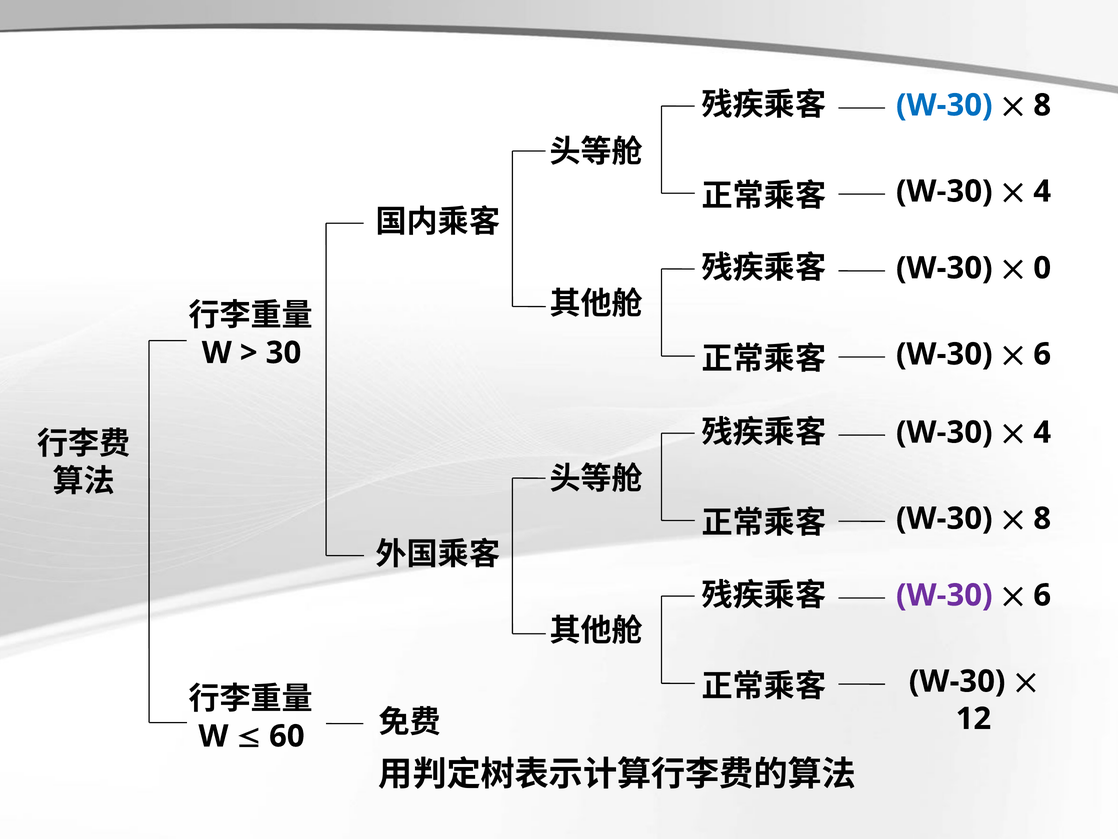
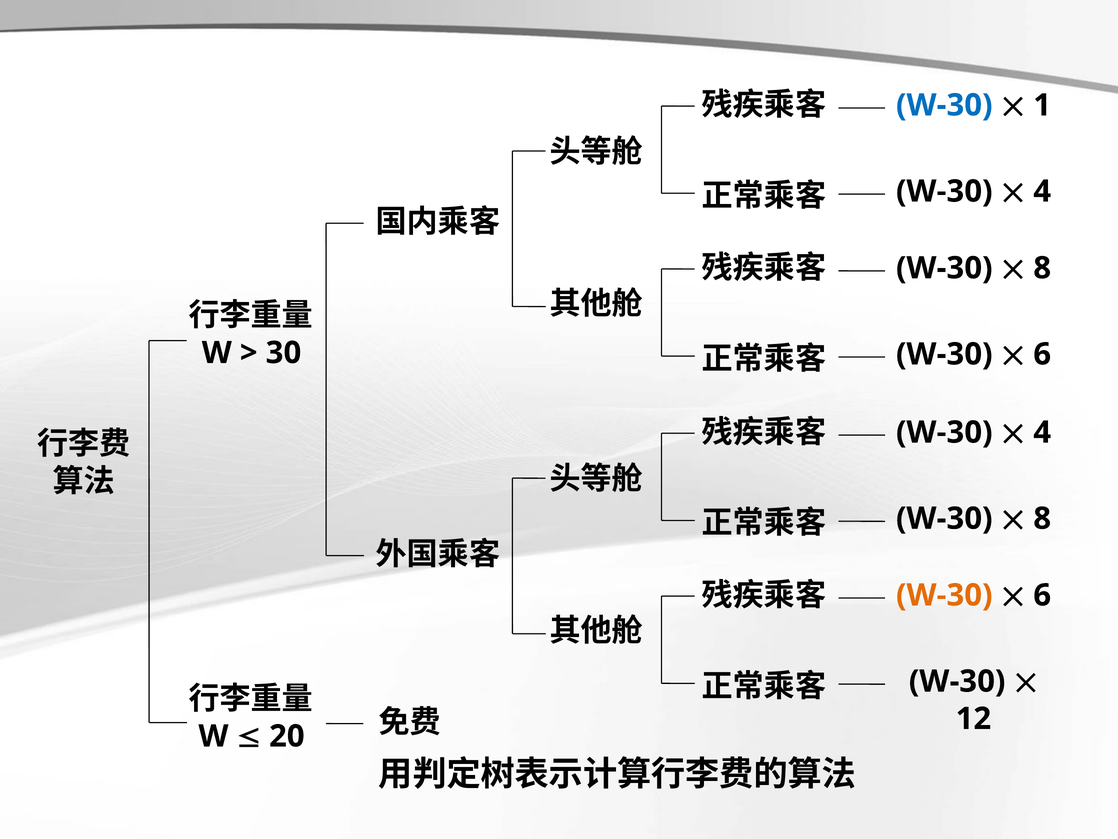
8: 8 -> 1 (1042, 105)
0: 0 -> 8 (1042, 268)
W-30 colour: purple -> orange (944, 595)
60: 60 -> 20 (287, 736)
